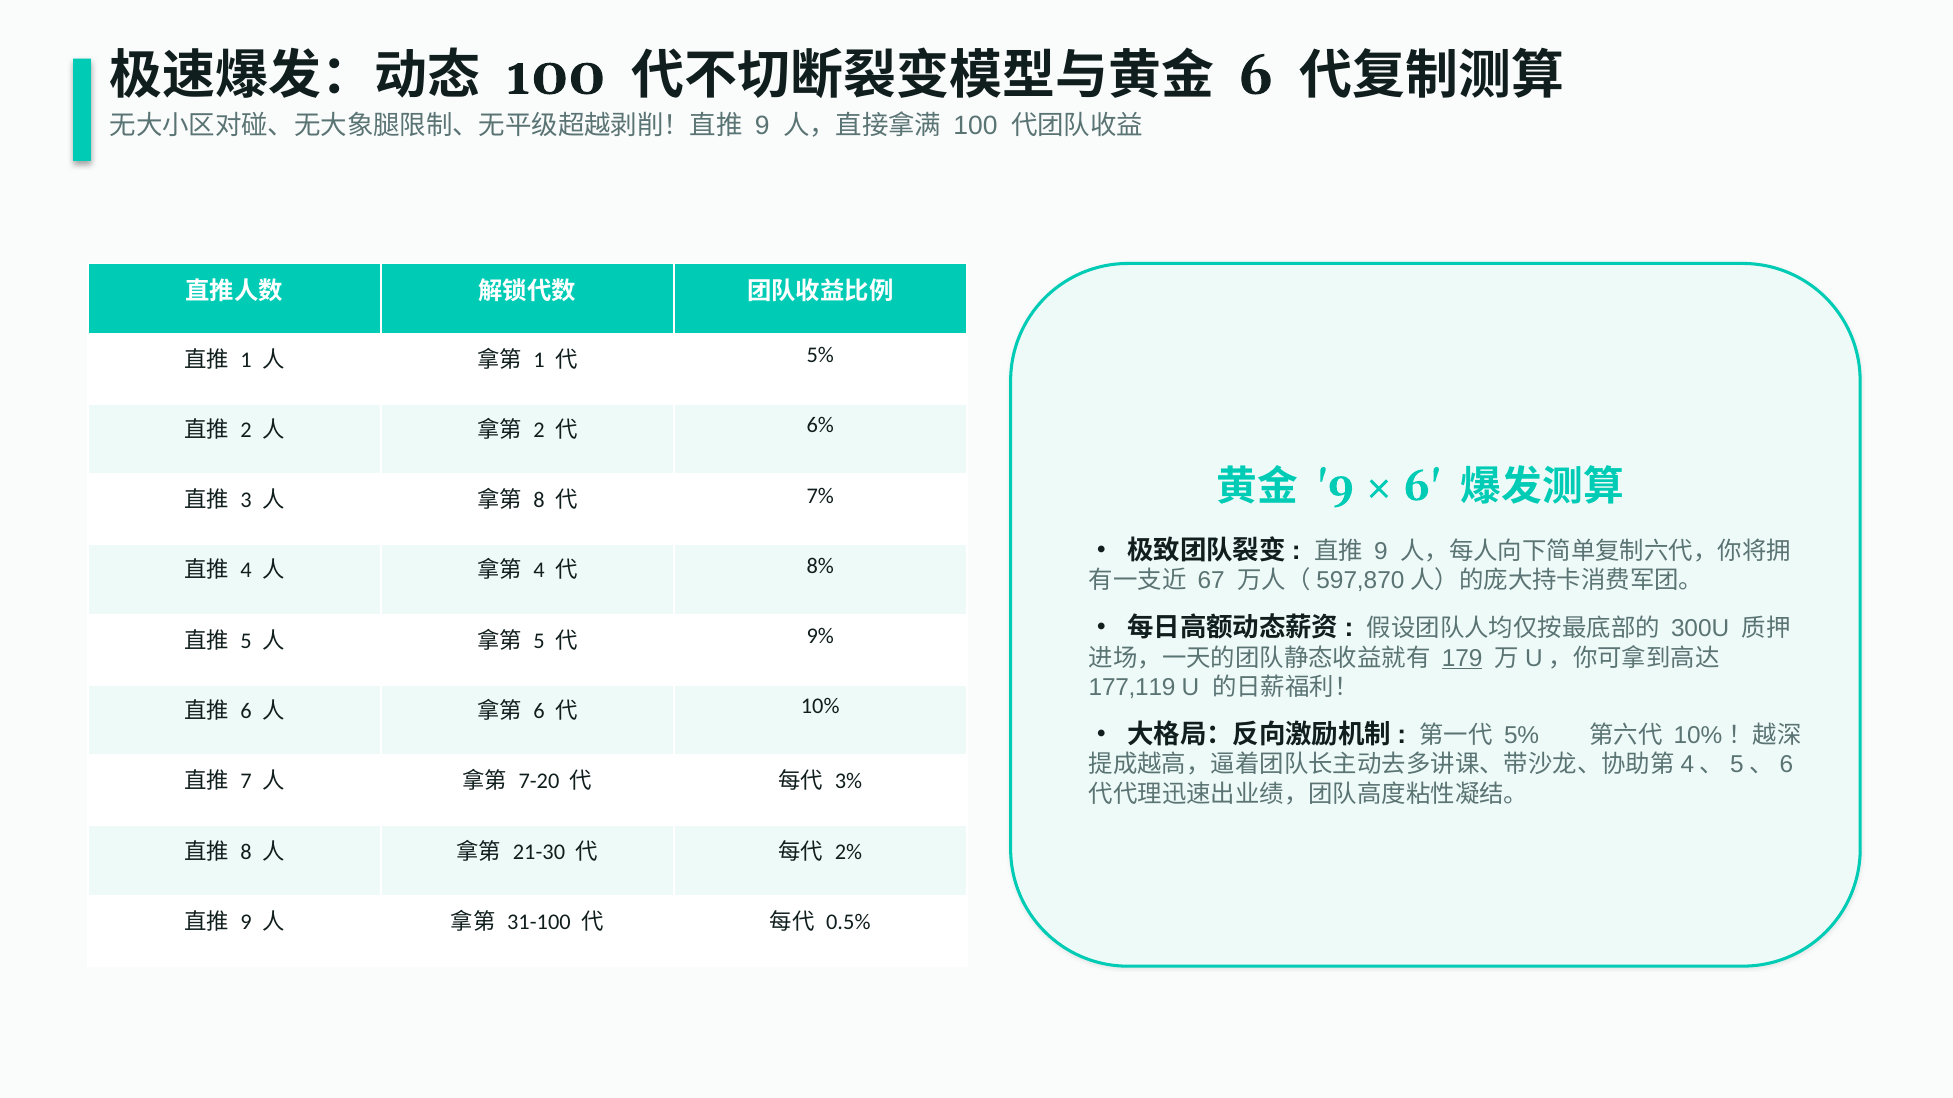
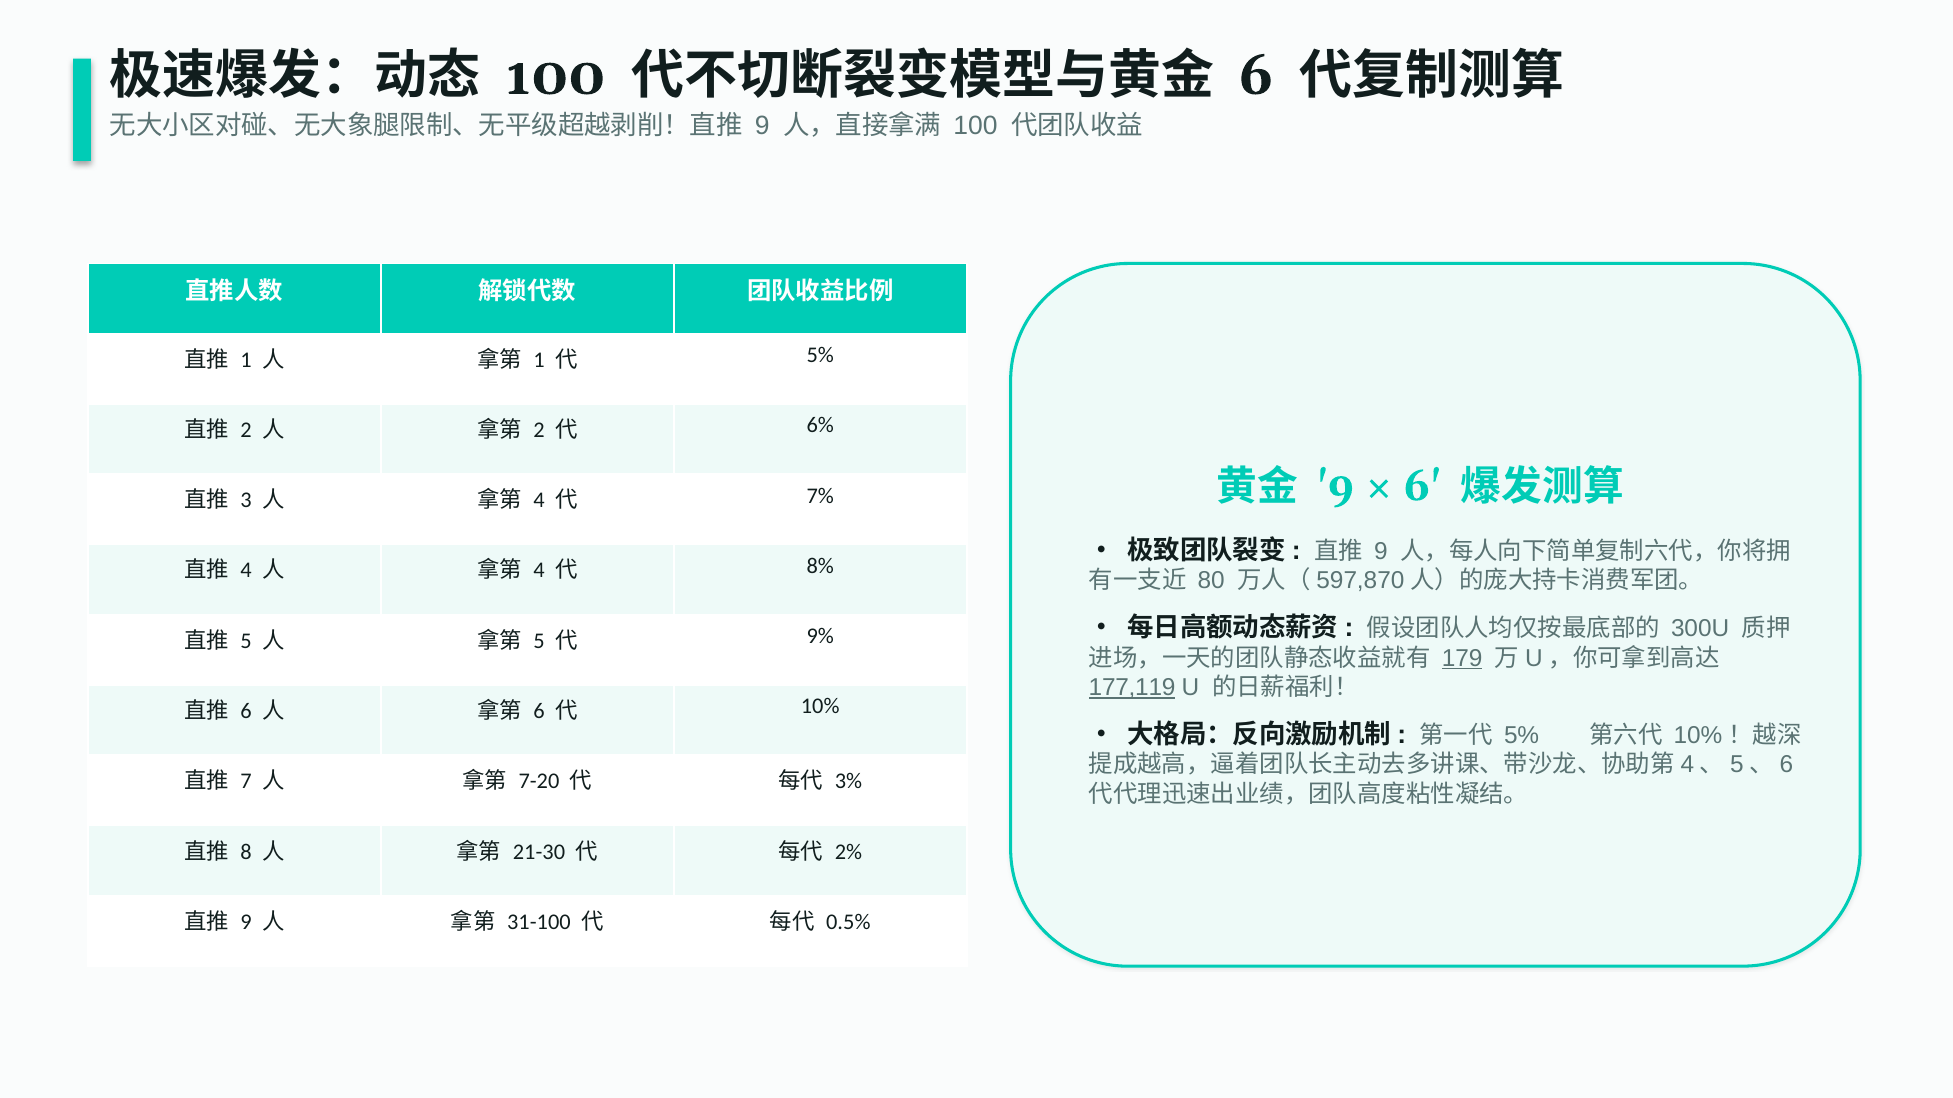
8: 8 -> 4 (539, 501)
67: 67 -> 80 (1211, 581)
177,119 underline: none -> present (1132, 688)
